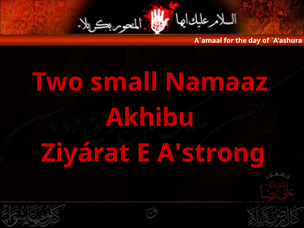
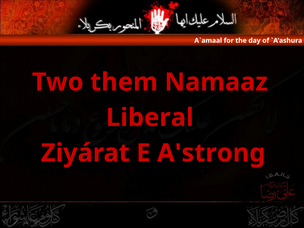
small: small -> them (124, 82)
Akhibu: Akhibu -> Liberal (150, 118)
